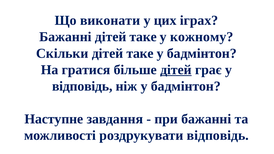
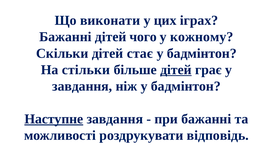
таке: таке -> чого (143, 37)
Скільки дітей таке: таке -> стає (140, 53)
гратися: гратися -> стільки (86, 70)
відповідь: відповідь -> завдання (82, 86)
Наступне underline: none -> present (54, 119)
